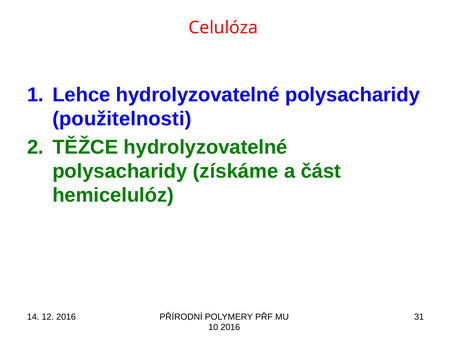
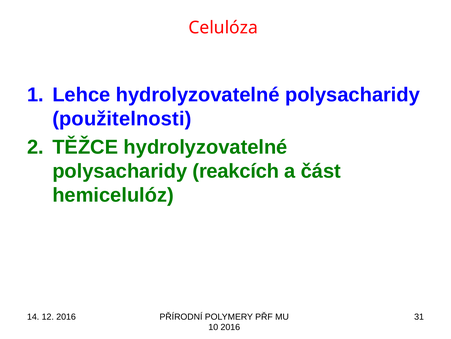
získáme: získáme -> reakcích (236, 171)
